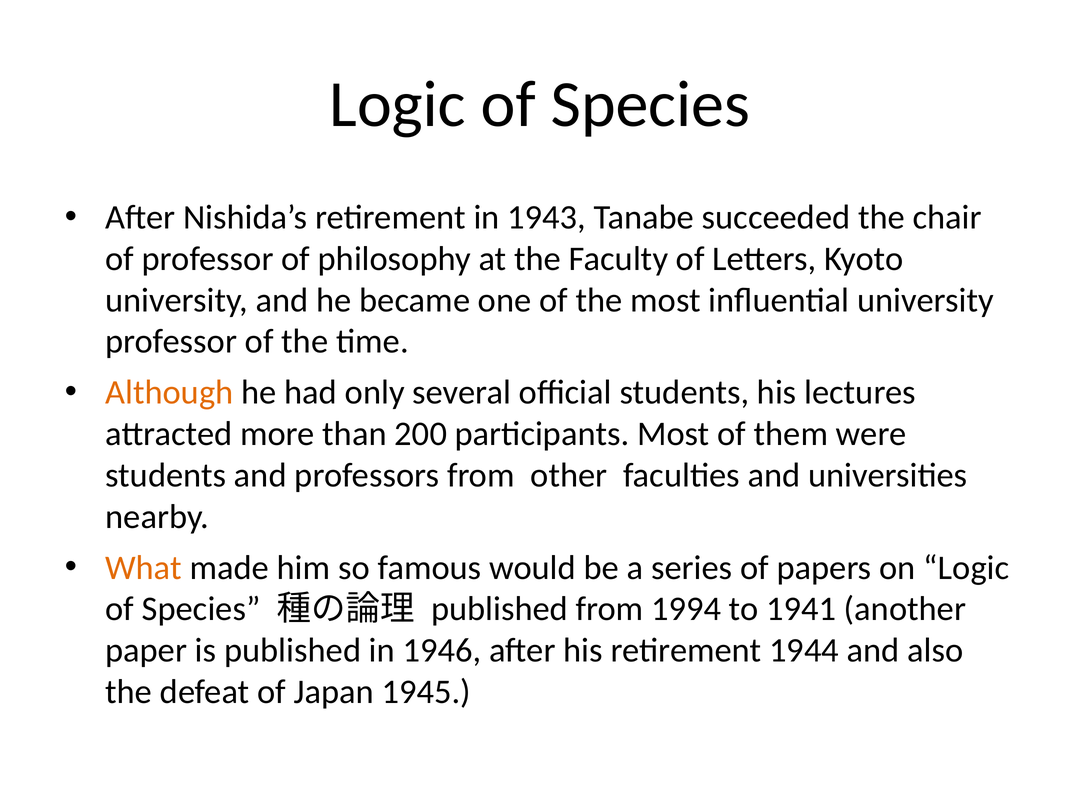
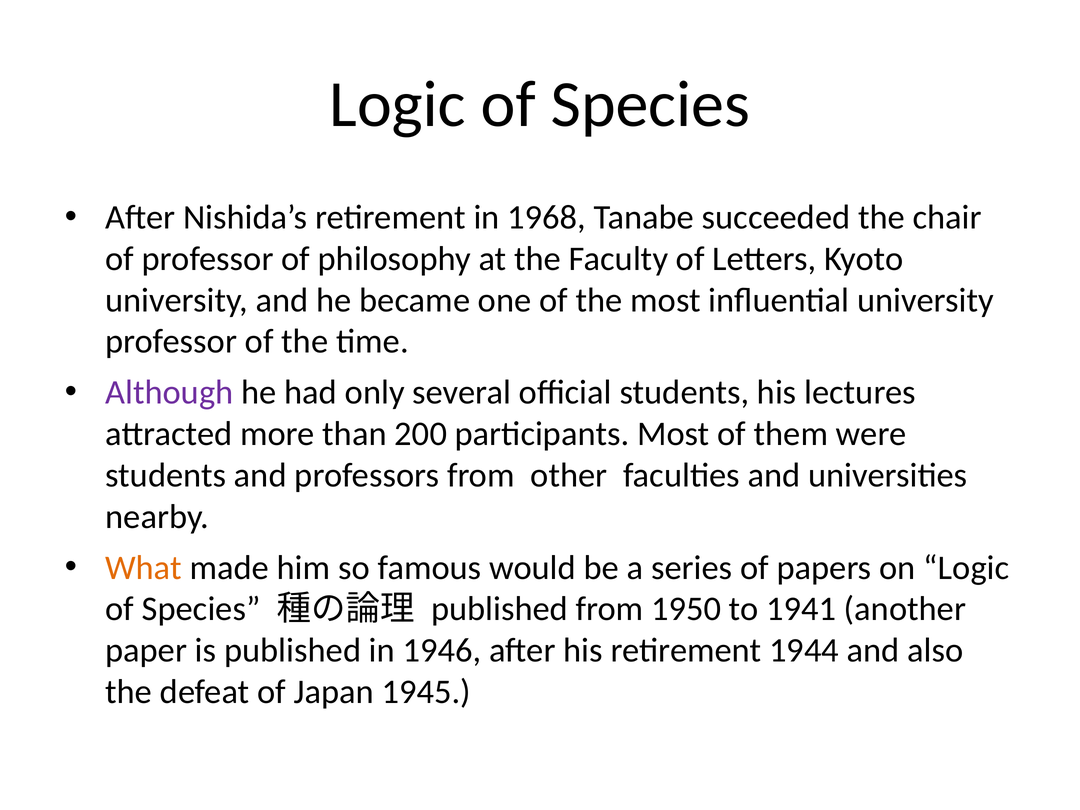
1943: 1943 -> 1968 (546, 218)
Although colour: orange -> purple (169, 393)
1994: 1994 -> 1950 (686, 609)
